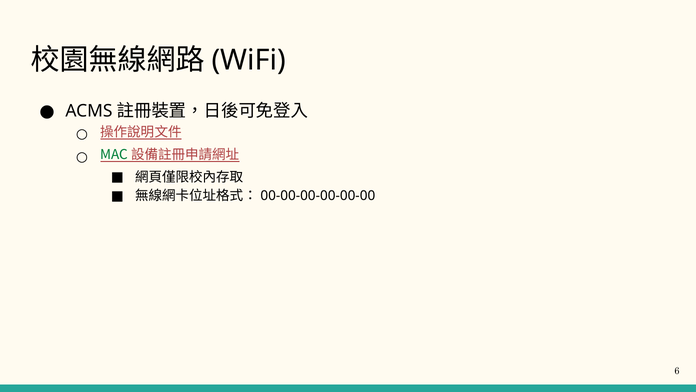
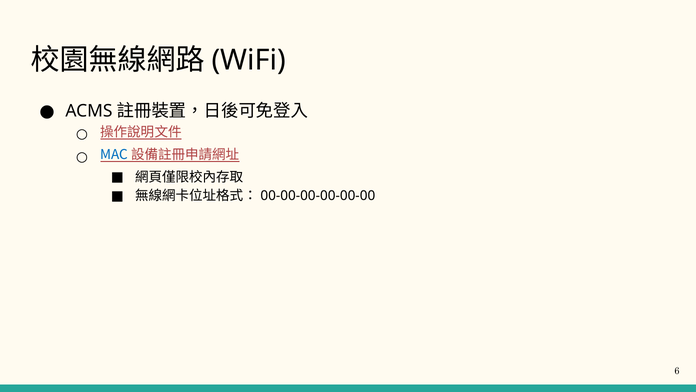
MAC colour: green -> blue (114, 155)
